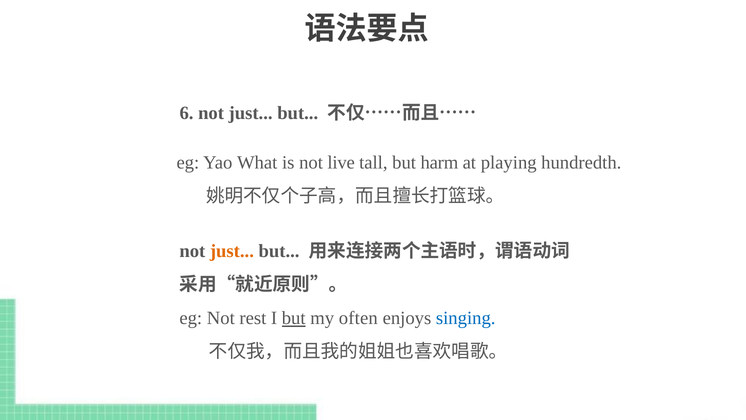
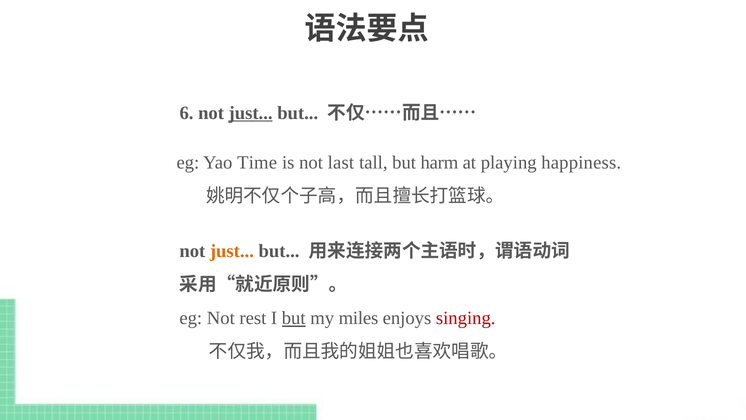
just underline: none -> present (251, 113)
What: What -> Time (257, 162)
live: live -> last (341, 162)
hundredth: hundredth -> happiness (581, 162)
often: often -> miles (358, 318)
singing colour: blue -> red (466, 318)
